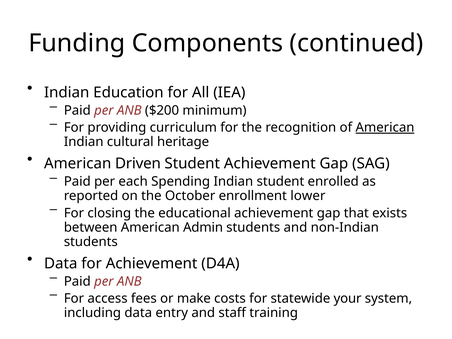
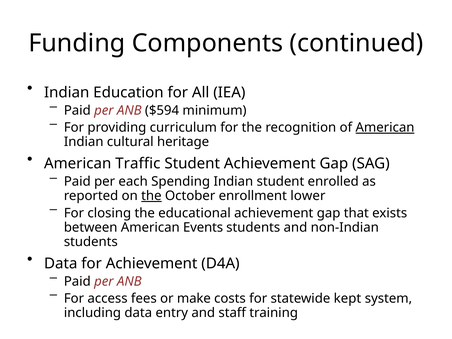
$200: $200 -> $594 (162, 110)
Driven: Driven -> Traffic (138, 164)
the underline: none -> present (151, 196)
Admin: Admin -> Events (203, 227)
your: your -> kept (347, 298)
